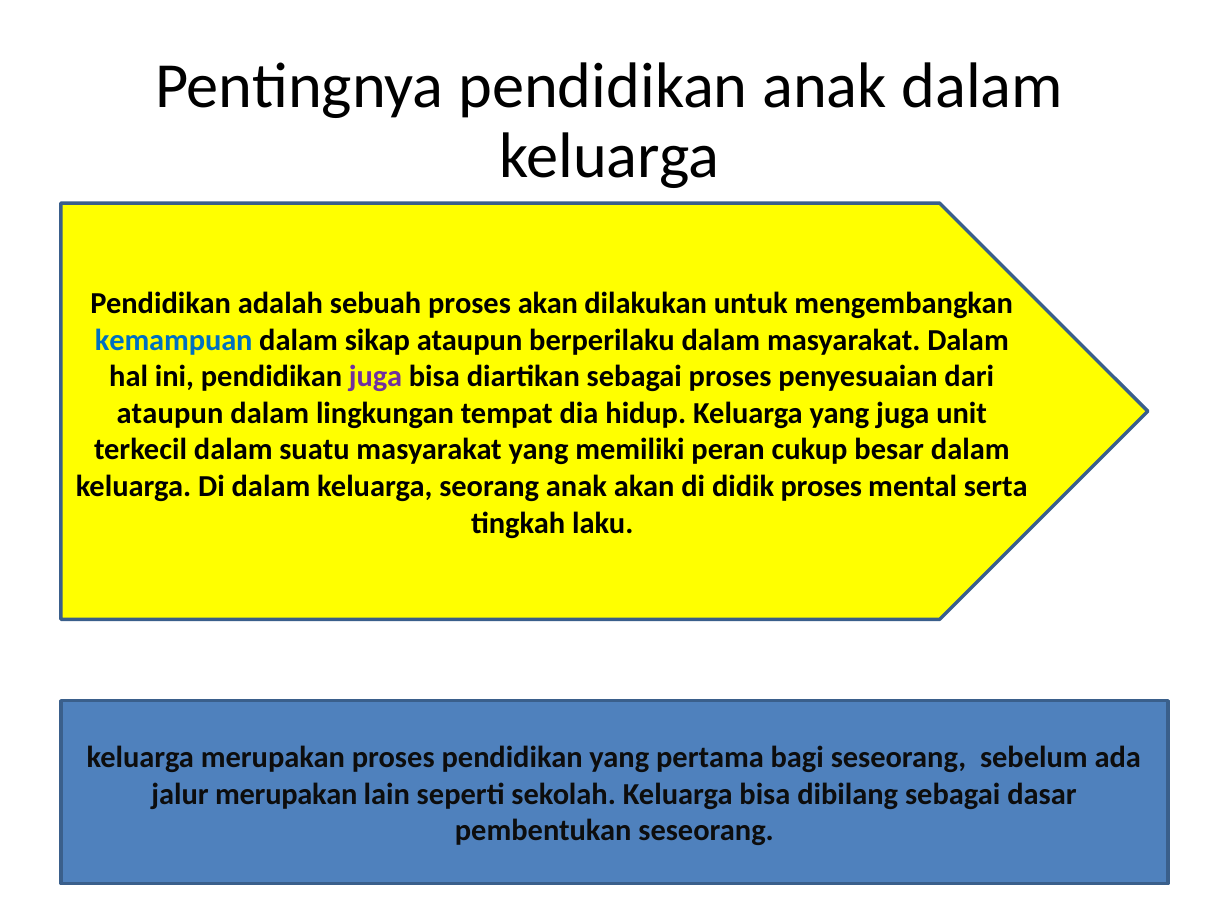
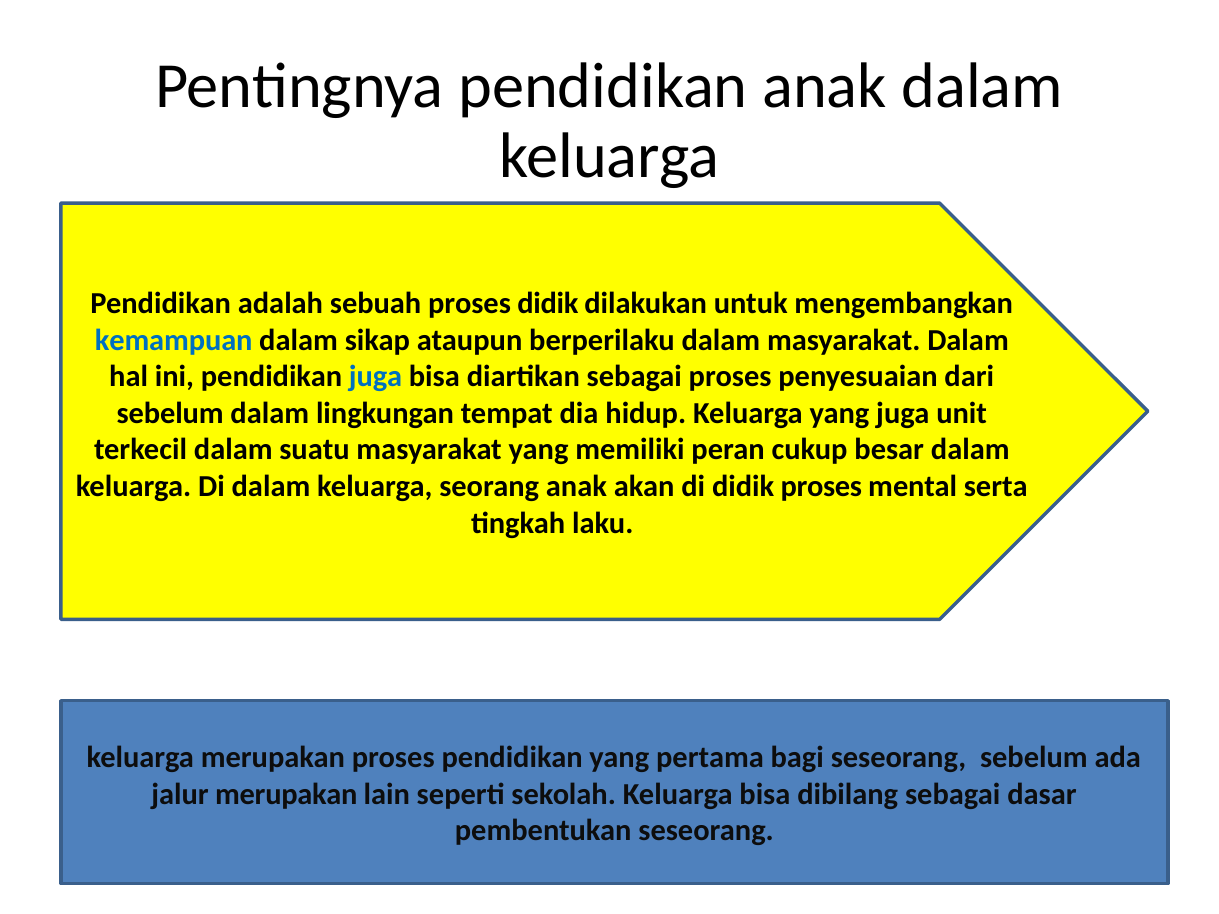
proses akan: akan -> didik (548, 304)
juga colour: purple -> blue (376, 377)
ataupun: ataupun -> sebelum (170, 413)
